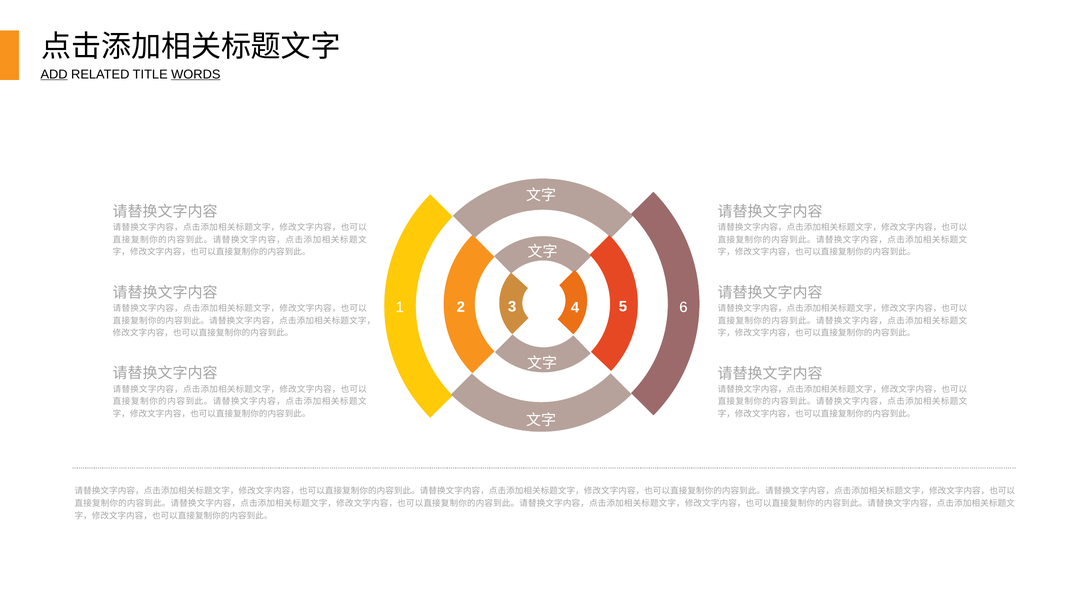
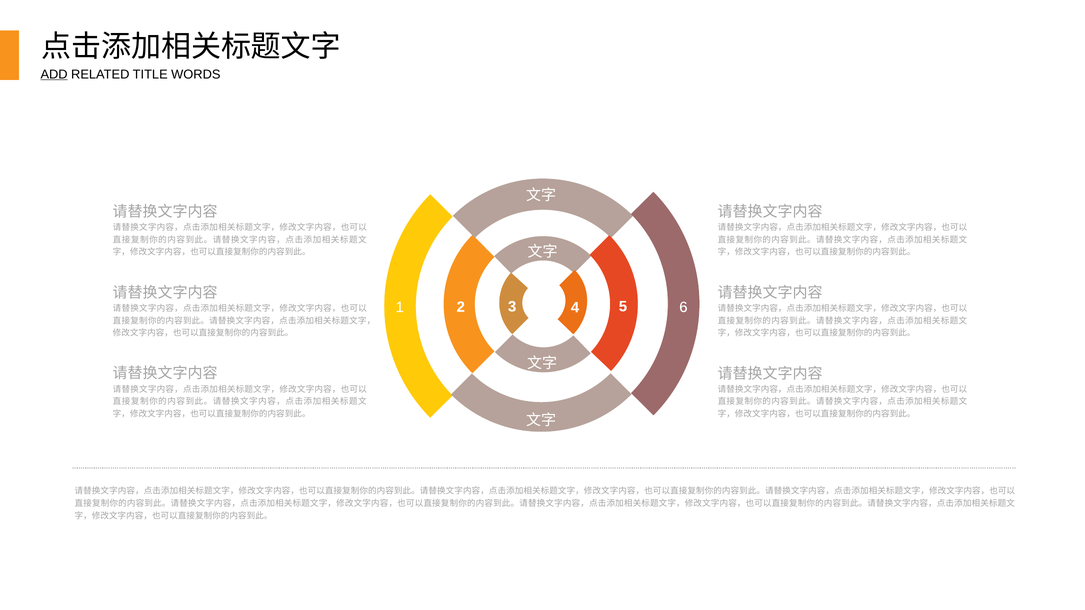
WORDS underline: present -> none (196, 74)
